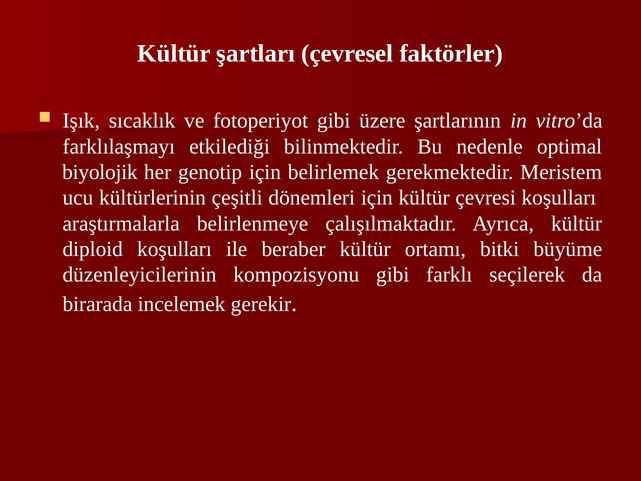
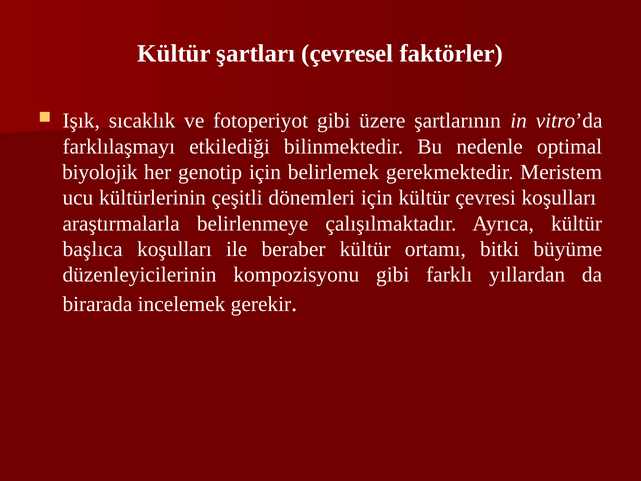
diploid: diploid -> başlıca (93, 249)
seçilerek: seçilerek -> yıllardan (527, 275)
